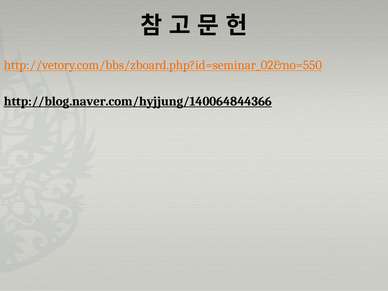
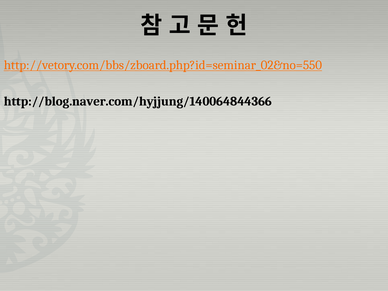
http://blog.naver.com/hyjjung/140064844366 underline: present -> none (138, 101)
